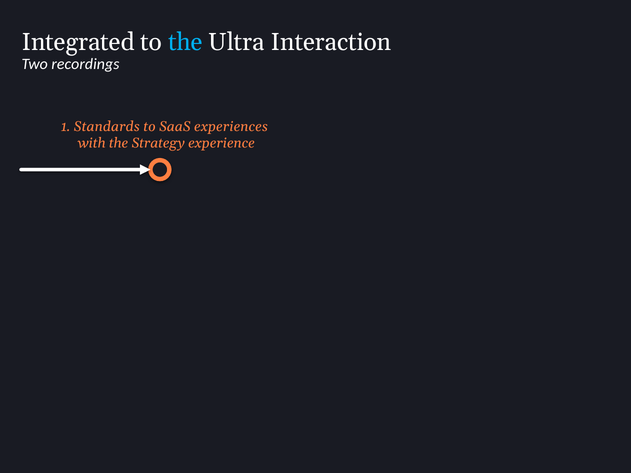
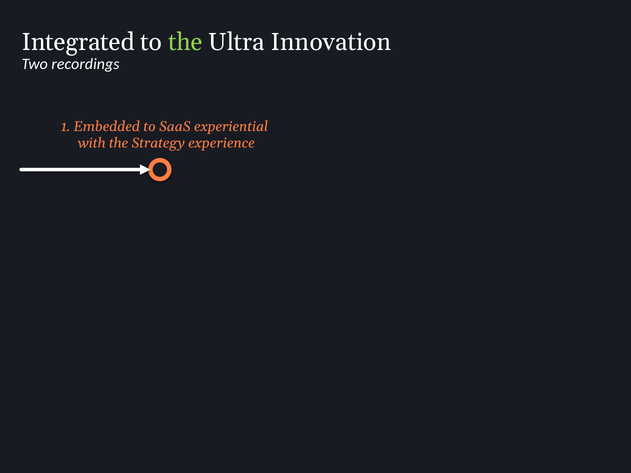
the colour: light blue -> light green (185, 42)
Interaction: Interaction -> Innovation (331, 42)
Standards: Standards -> Embedded (107, 127)
experiences: experiences -> experiential (231, 127)
